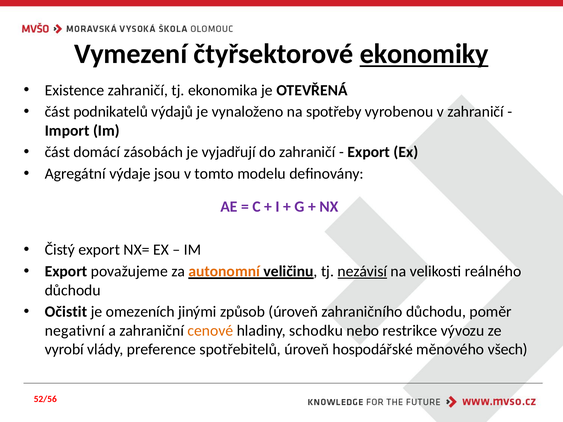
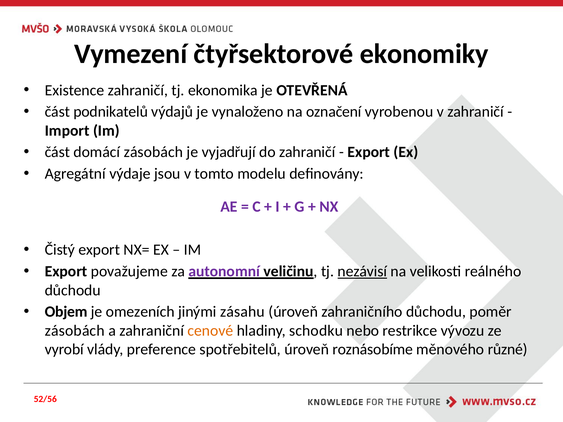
ekonomiky underline: present -> none (424, 54)
spotřeby: spotřeby -> označení (334, 112)
autonomní colour: orange -> purple (224, 272)
Očistit: Očistit -> Objem (66, 312)
způsob: způsob -> zásahu (242, 312)
negativní: negativní -> zásobách (75, 331)
hospodářské: hospodářské -> roznásobíme (373, 350)
všech: všech -> různé (508, 350)
